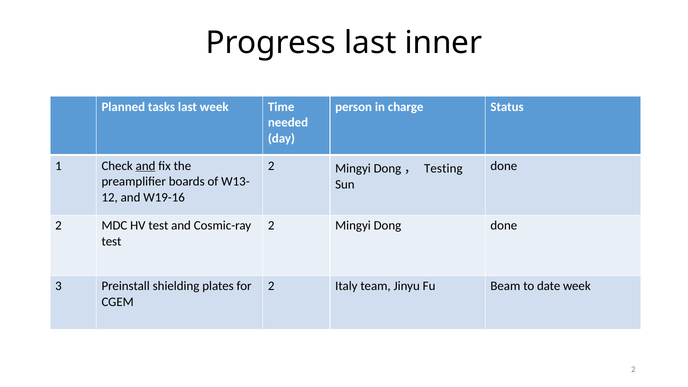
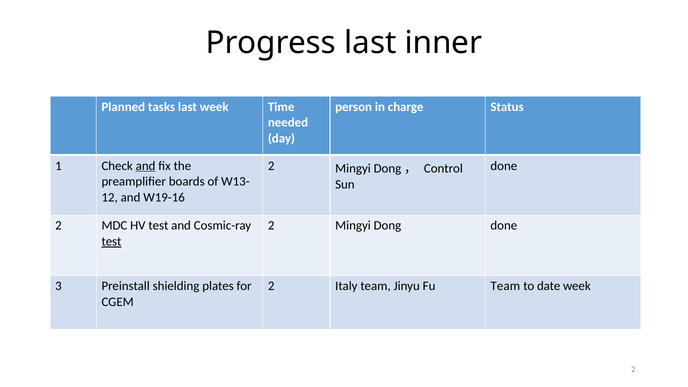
Testing: Testing -> Control (443, 168)
test underline: none -> present (111, 241)
Fu Beam: Beam -> Team (505, 286)
